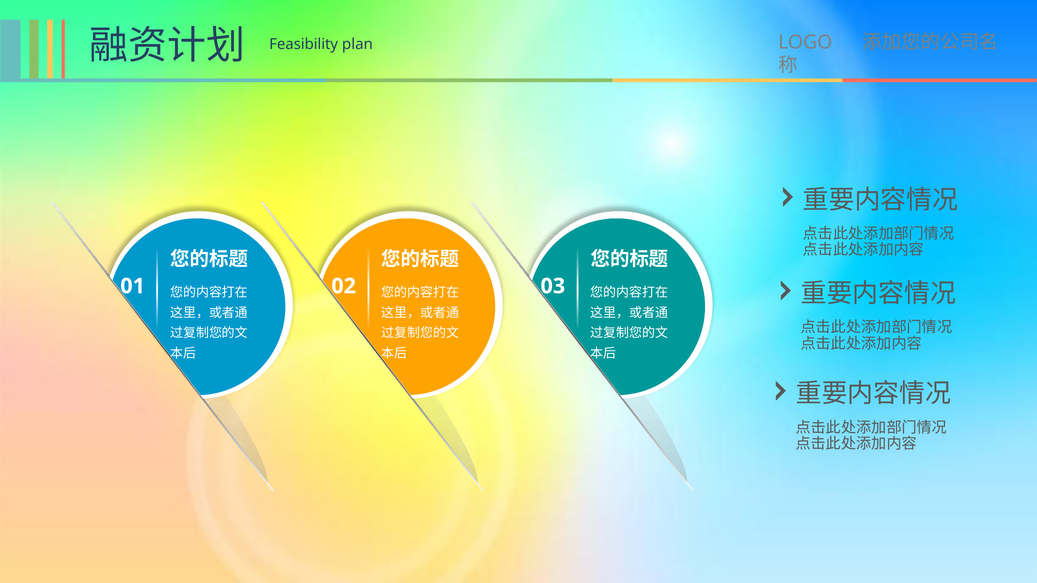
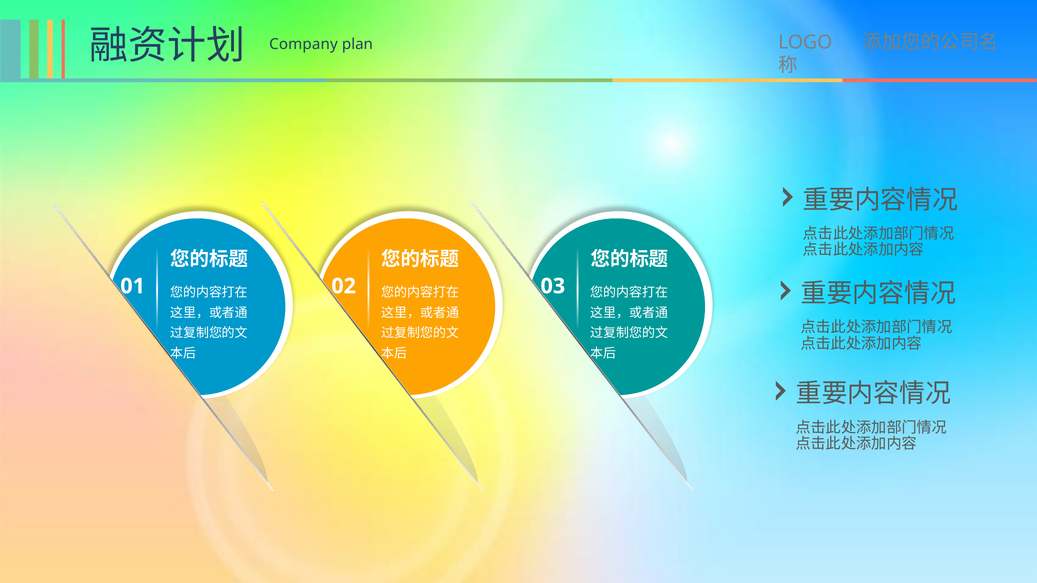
Feasibility: Feasibility -> Company (303, 44)
